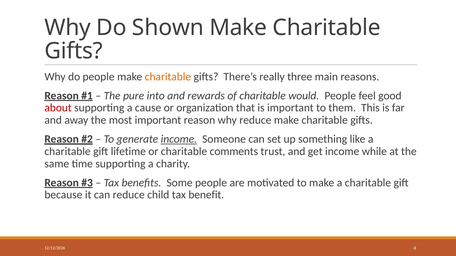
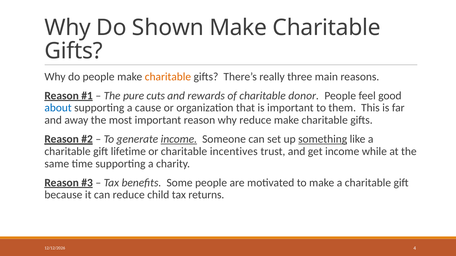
into: into -> cuts (156, 96)
would: would -> donor (304, 96)
about colour: red -> blue (58, 108)
something underline: none -> present (323, 139)
comments: comments -> incentives (234, 152)
benefit: benefit -> returns (206, 195)
